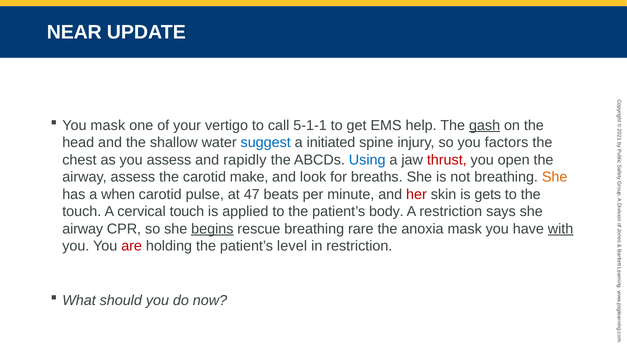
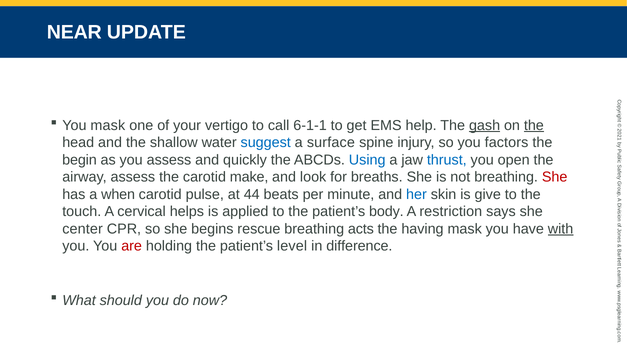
5-1-1: 5-1-1 -> 6-1-1 (310, 125)
the underline: none -> present (534, 125)
initiated: initiated -> surface (331, 143)
chest: chest -> begin (79, 160)
rapidly: rapidly -> quickly (245, 160)
thrust colour: red -> blue (447, 160)
She colour: orange -> red (555, 177)
47: 47 -> 44 (252, 194)
her colour: red -> blue (416, 194)
gets: gets -> give (488, 194)
cervical touch: touch -> helps (187, 211)
airway: airway -> center (83, 229)
begins underline: present -> none (212, 229)
rare: rare -> acts (361, 229)
anoxia: anoxia -> having (422, 229)
in restriction: restriction -> difference (359, 246)
